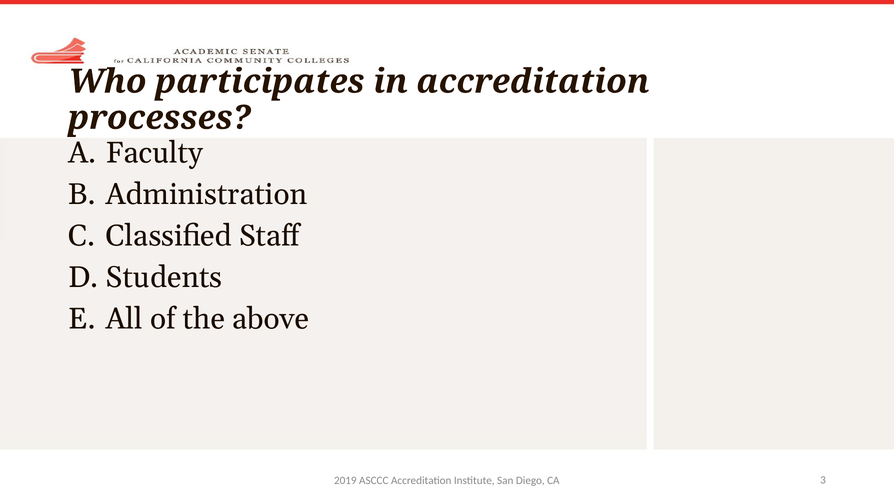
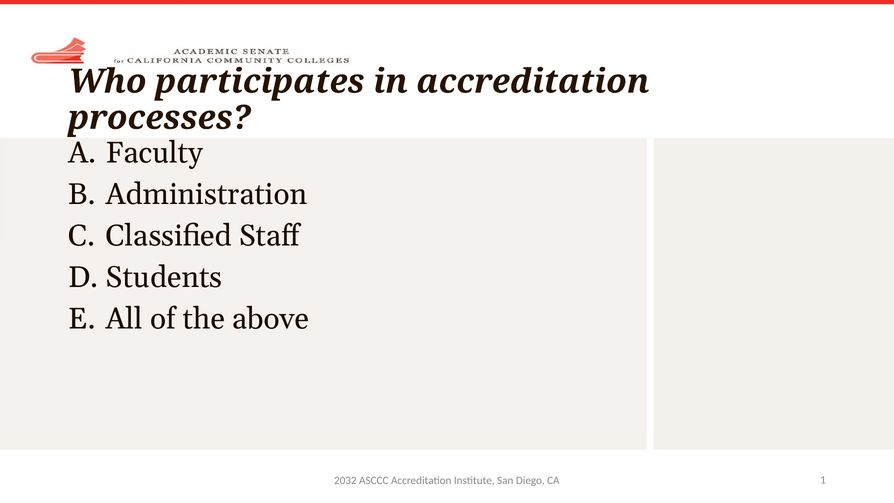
2019: 2019 -> 2032 (345, 480)
3: 3 -> 1 (823, 480)
